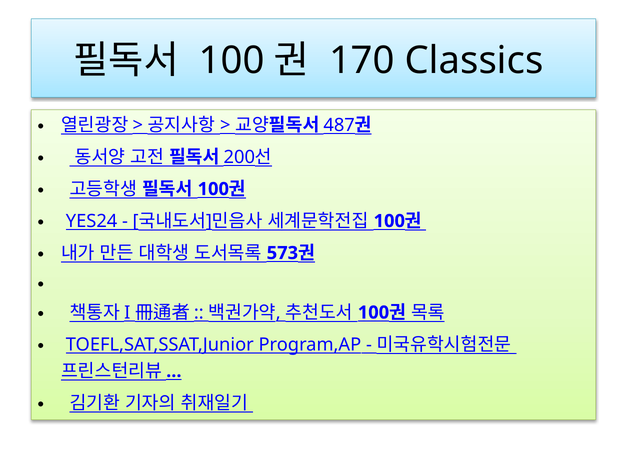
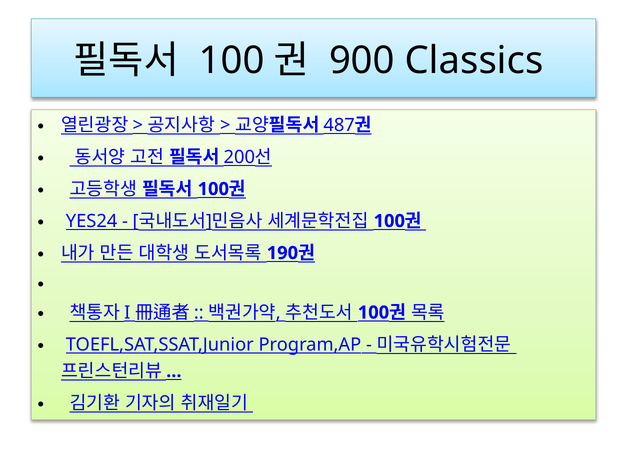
170: 170 -> 900 (362, 61)
573: 573 -> 190 (282, 253)
